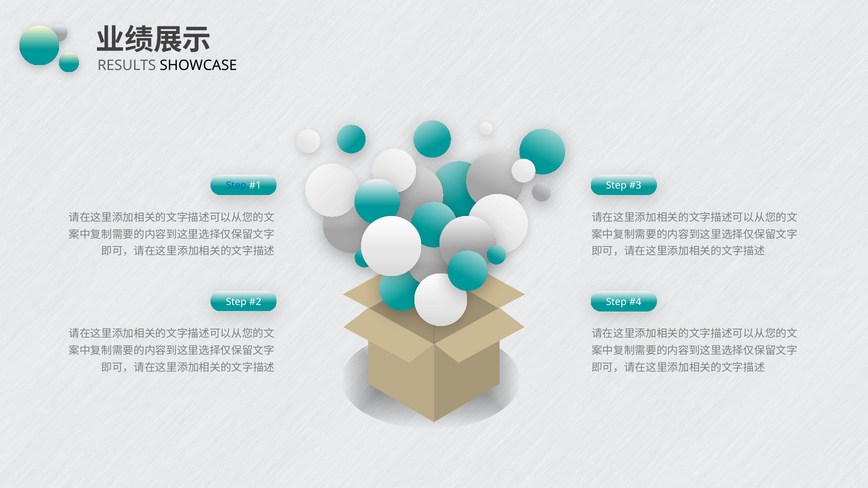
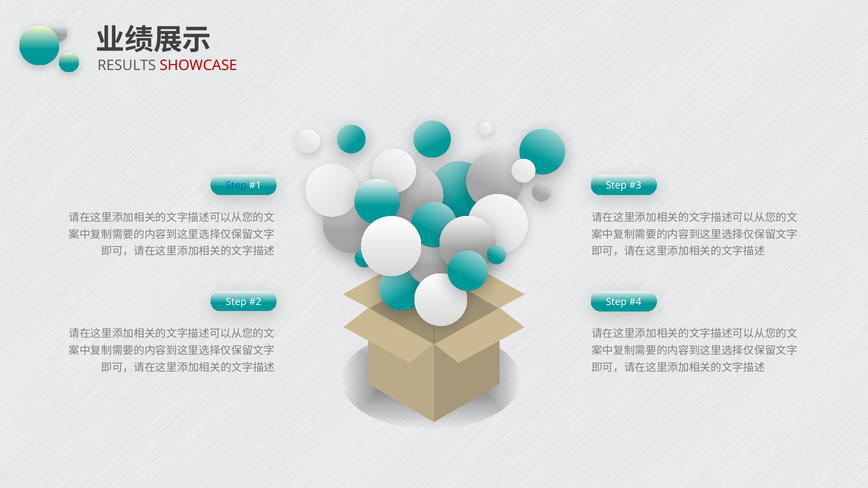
SHOWCASE colour: black -> red (198, 65)
